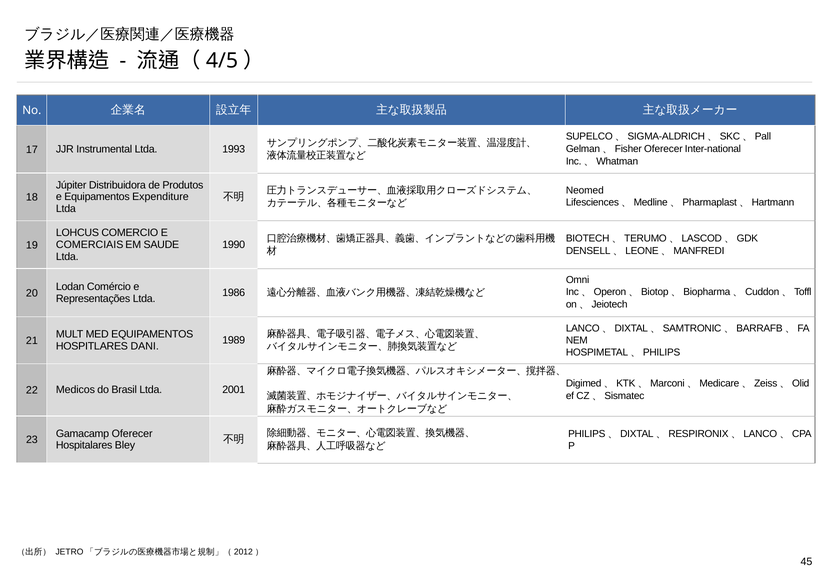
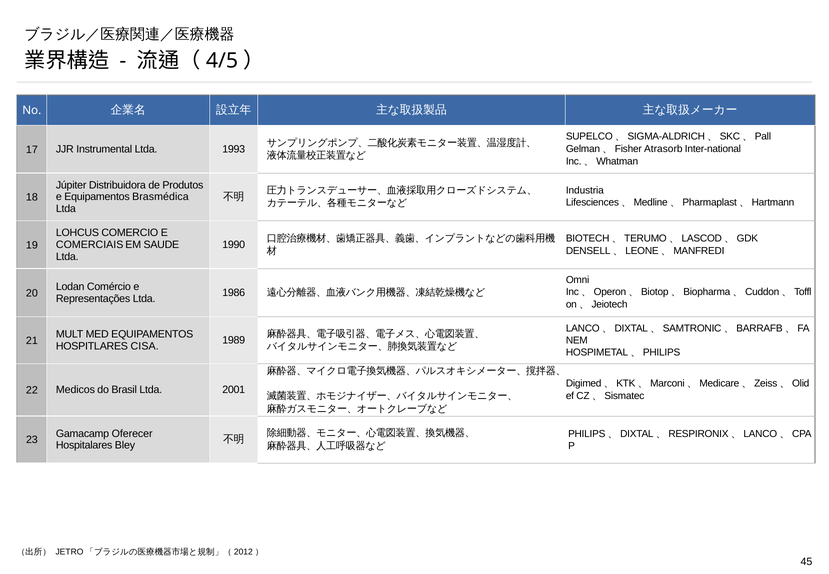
Gelman、Fisher Oferecer: Oferecer -> Atrasorb (663, 149)
Neomed: Neomed -> Industria (585, 191)
Expenditure: Expenditure -> Brasmédica (160, 197)
DANI: DANI -> CISA (145, 346)
